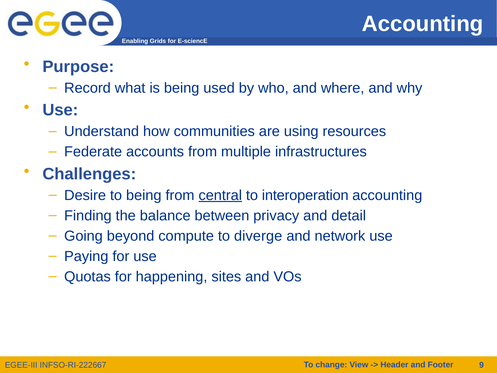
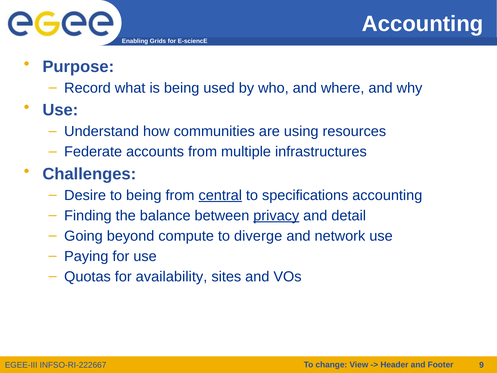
interoperation: interoperation -> specifications (305, 195)
privacy underline: none -> present (276, 215)
happening: happening -> availability (172, 276)
